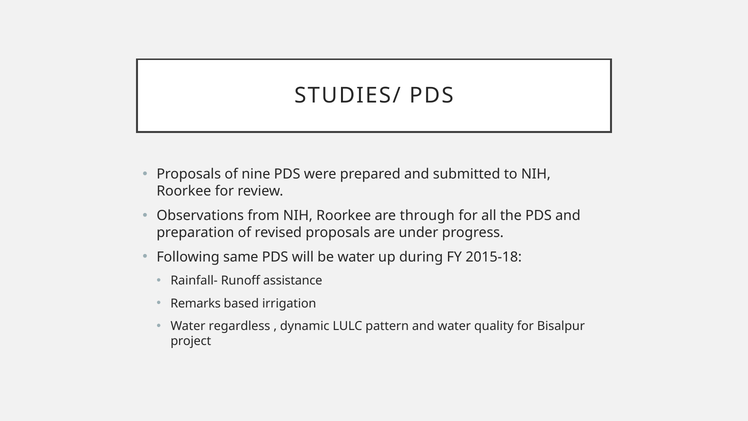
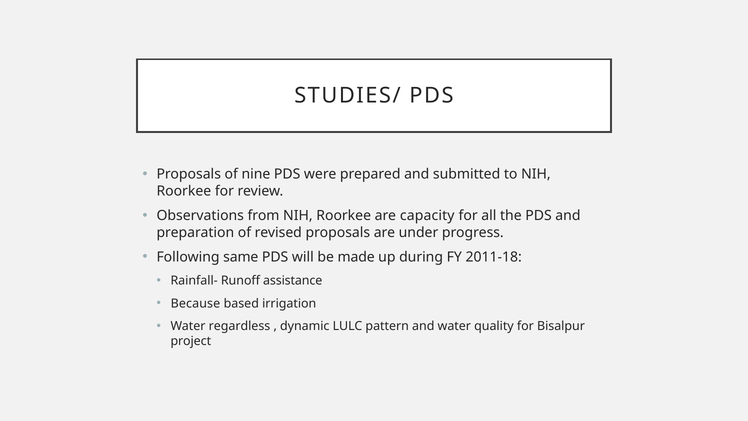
through: through -> capacity (427, 216)
be water: water -> made (356, 257)
2015-18: 2015-18 -> 2011-18 (494, 257)
Remarks: Remarks -> Because (195, 303)
